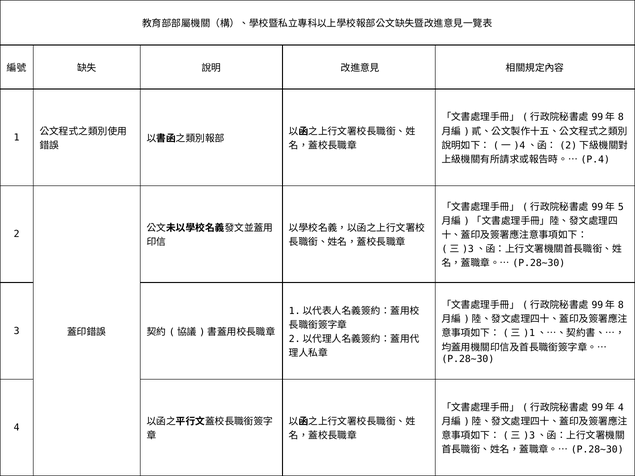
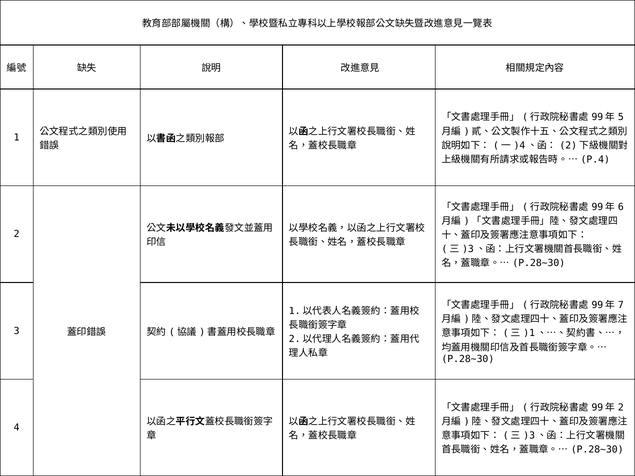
8: 8 -> 5 (621, 117)
5: 5 -> 6 (621, 207)
8: 8 -> 7 (621, 305)
4: 4 -> 2 (621, 408)
